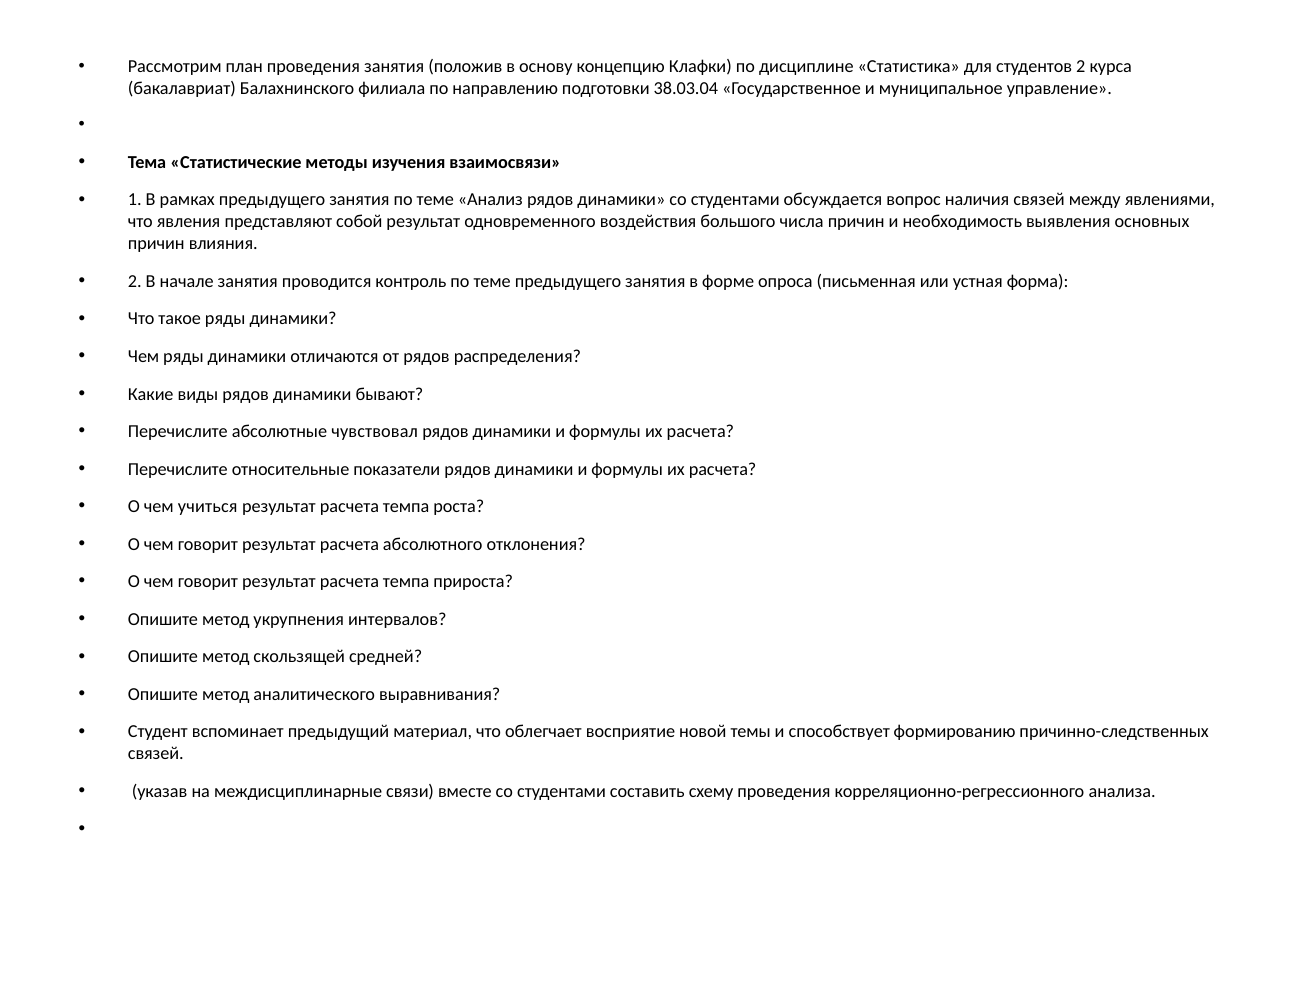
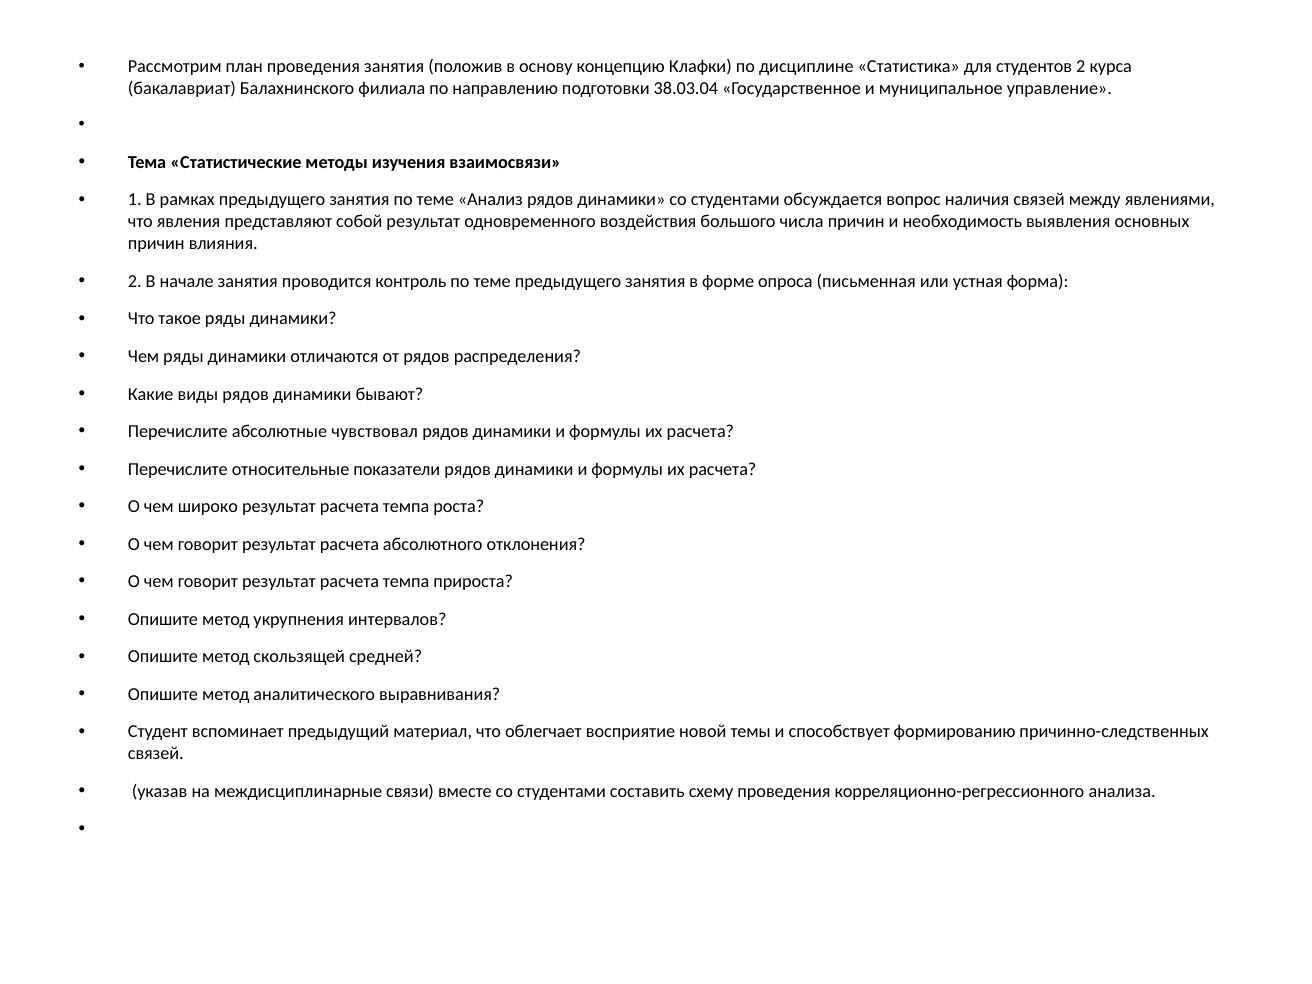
учиться: учиться -> широко (208, 507)
